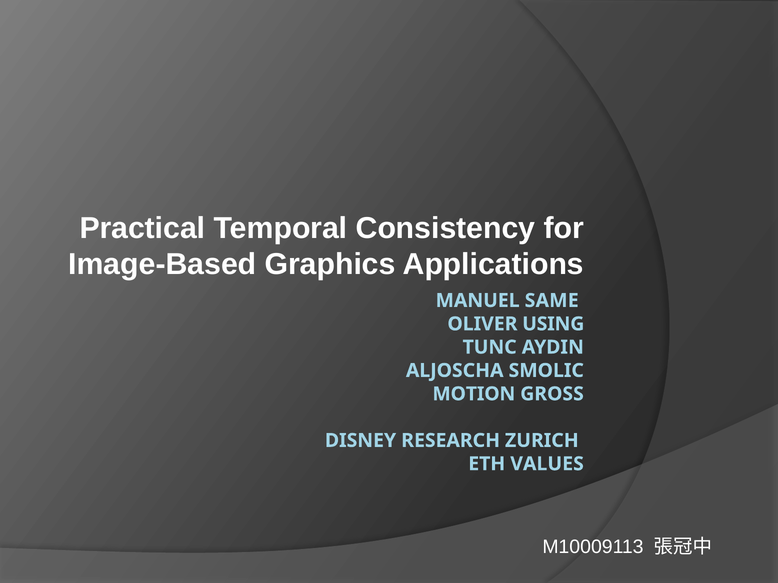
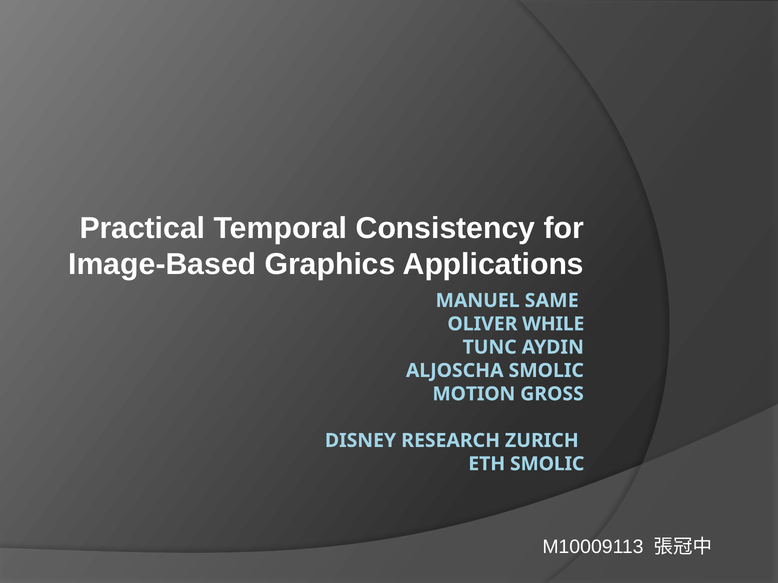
USING: USING -> WHILE (553, 324)
ETH VALUES: VALUES -> SMOLIC (547, 464)
